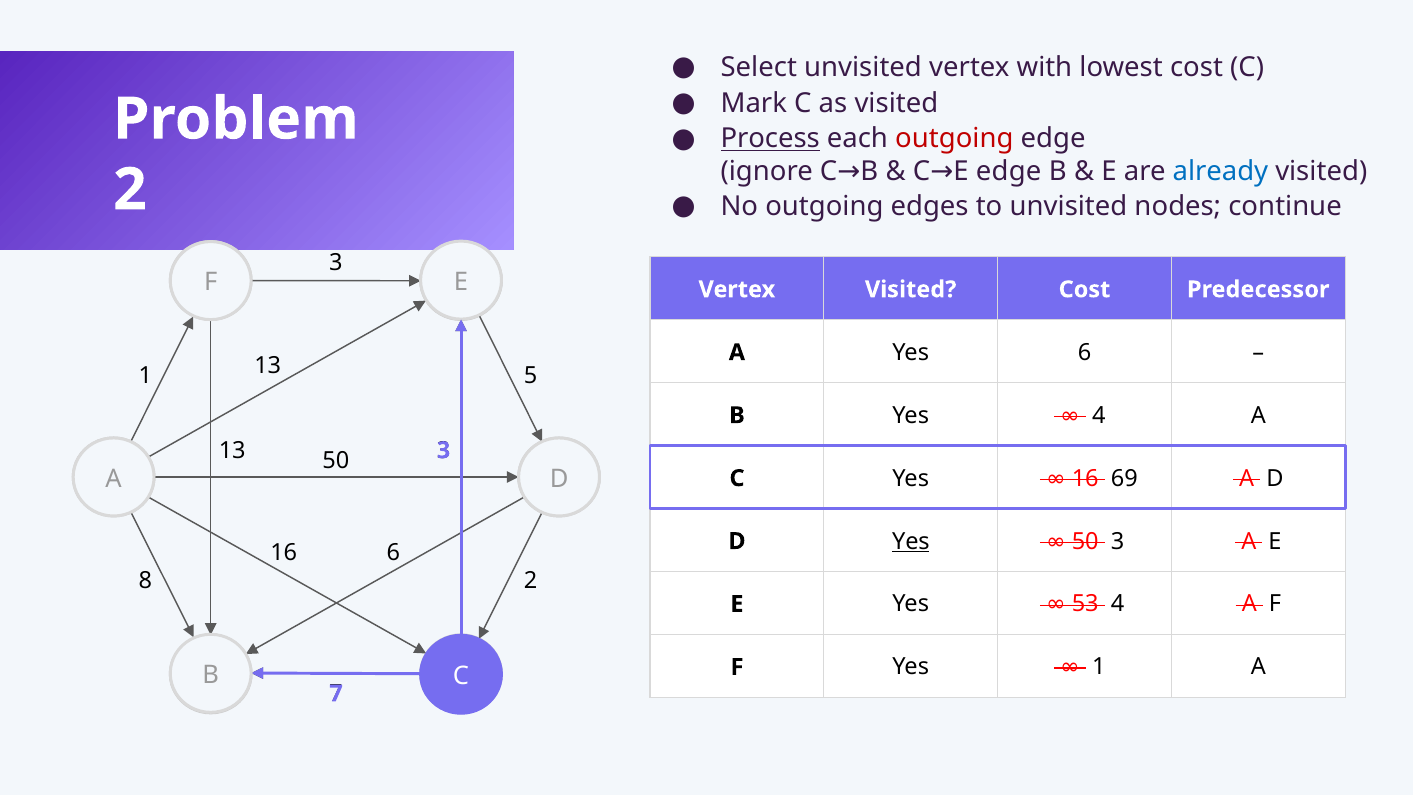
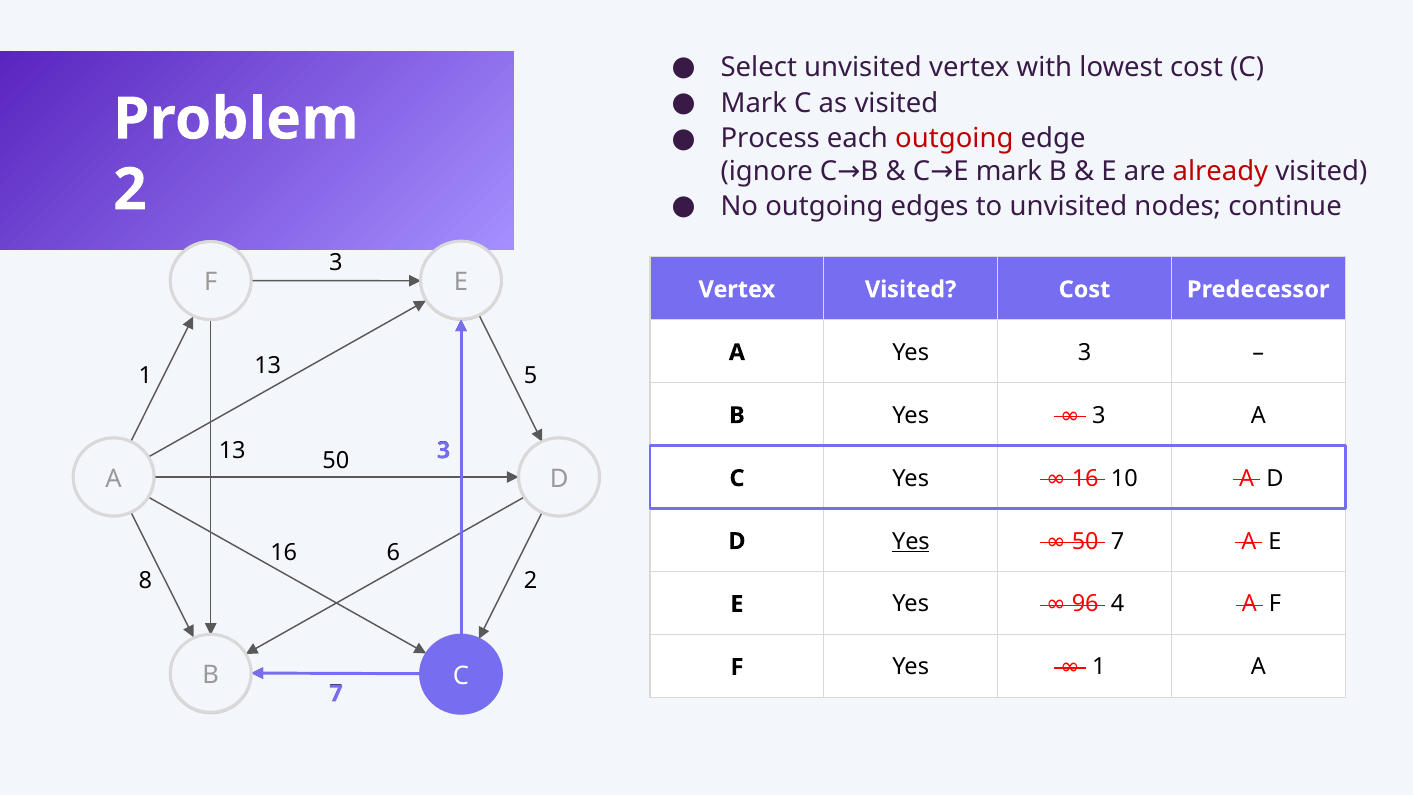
Process underline: present -> none (770, 139)
E edge: edge -> mark (1009, 172)
already colour: blue -> red (1220, 172)
Yes 6: 6 -> 3 (1085, 352)
4: 4 -> 3 (1099, 415)
69: 69 -> 10 (1124, 478)
50 3: 3 -> 7 (1118, 541)
53: 53 -> 96 (1085, 604)
